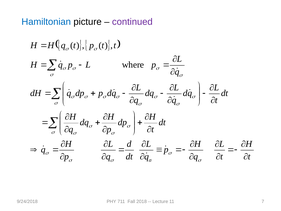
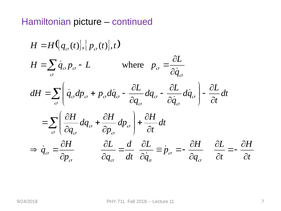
Hamiltonian colour: blue -> purple (46, 22)
